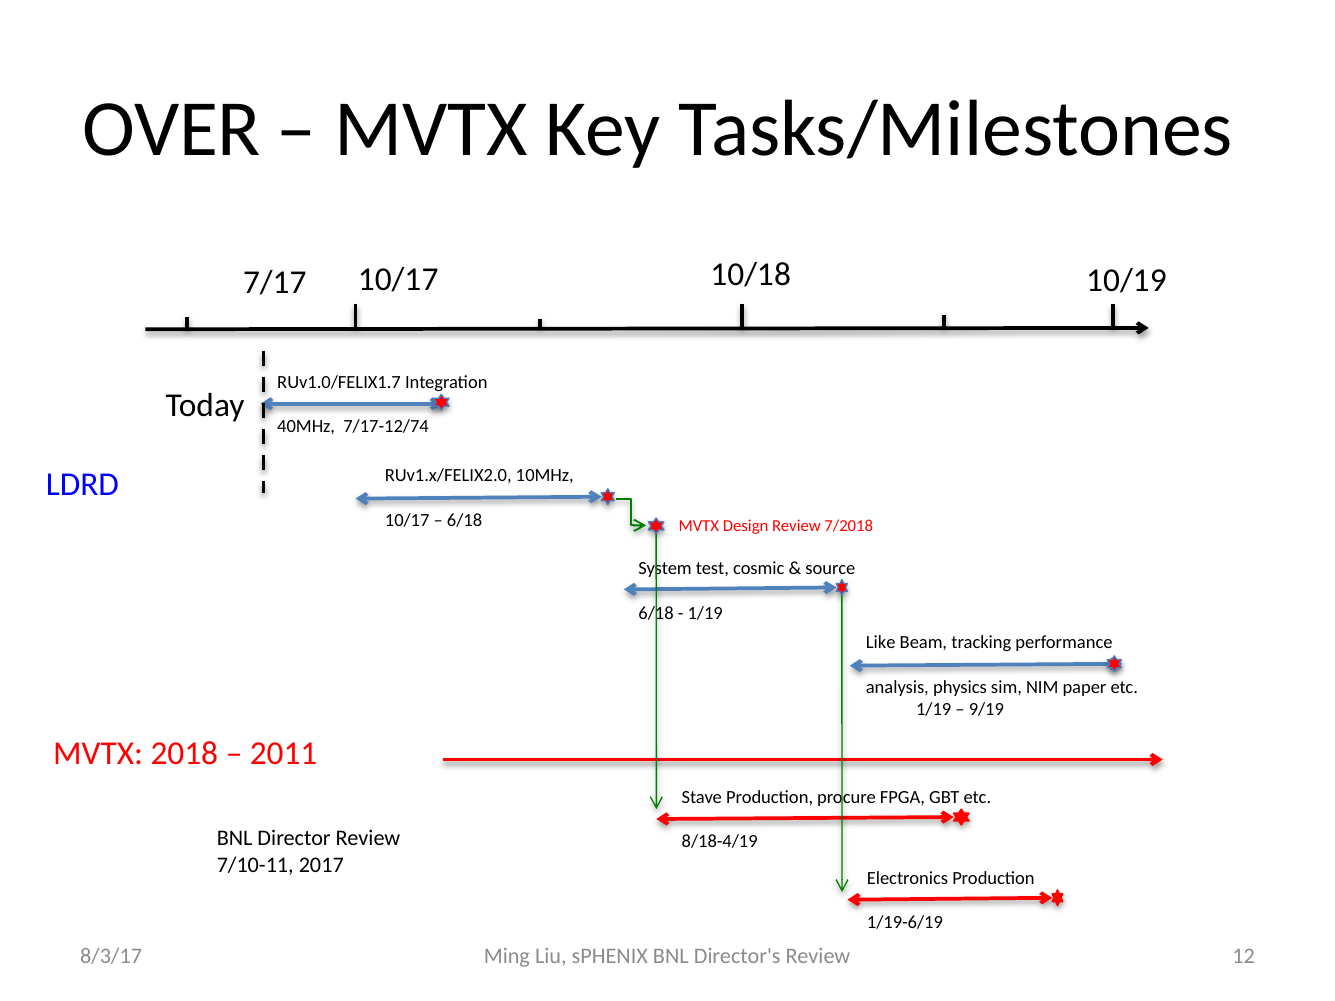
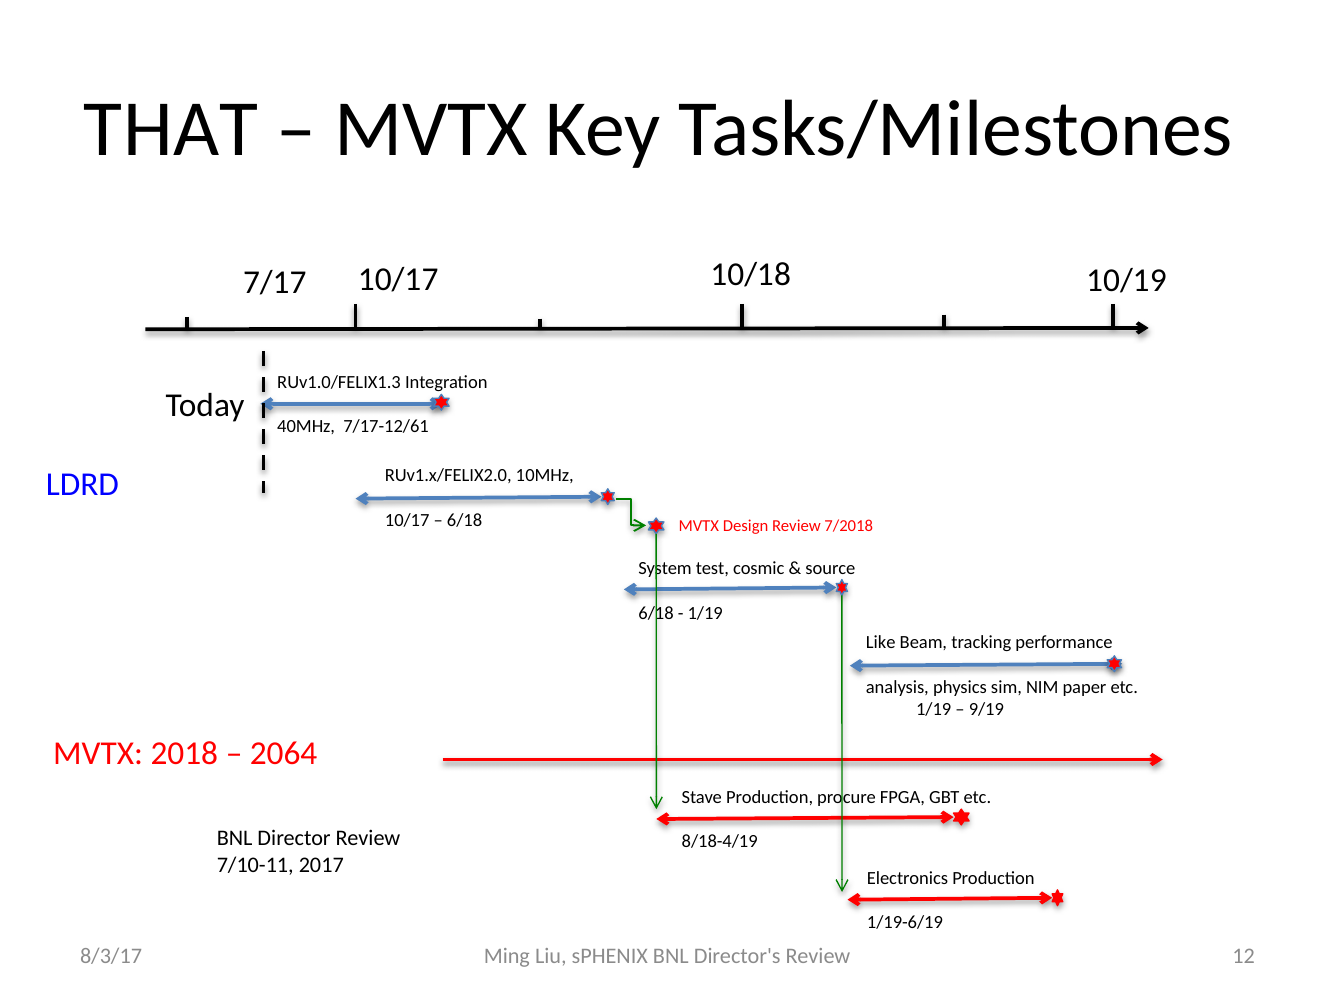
OVER: OVER -> THAT (171, 129)
RUv1.0/FELIX1.7: RUv1.0/FELIX1.7 -> RUv1.0/FELIX1.3 (339, 382)
7/17-12/74: 7/17-12/74 -> 7/17-12/61 (386, 427)
2011: 2011 -> 2064 (284, 754)
